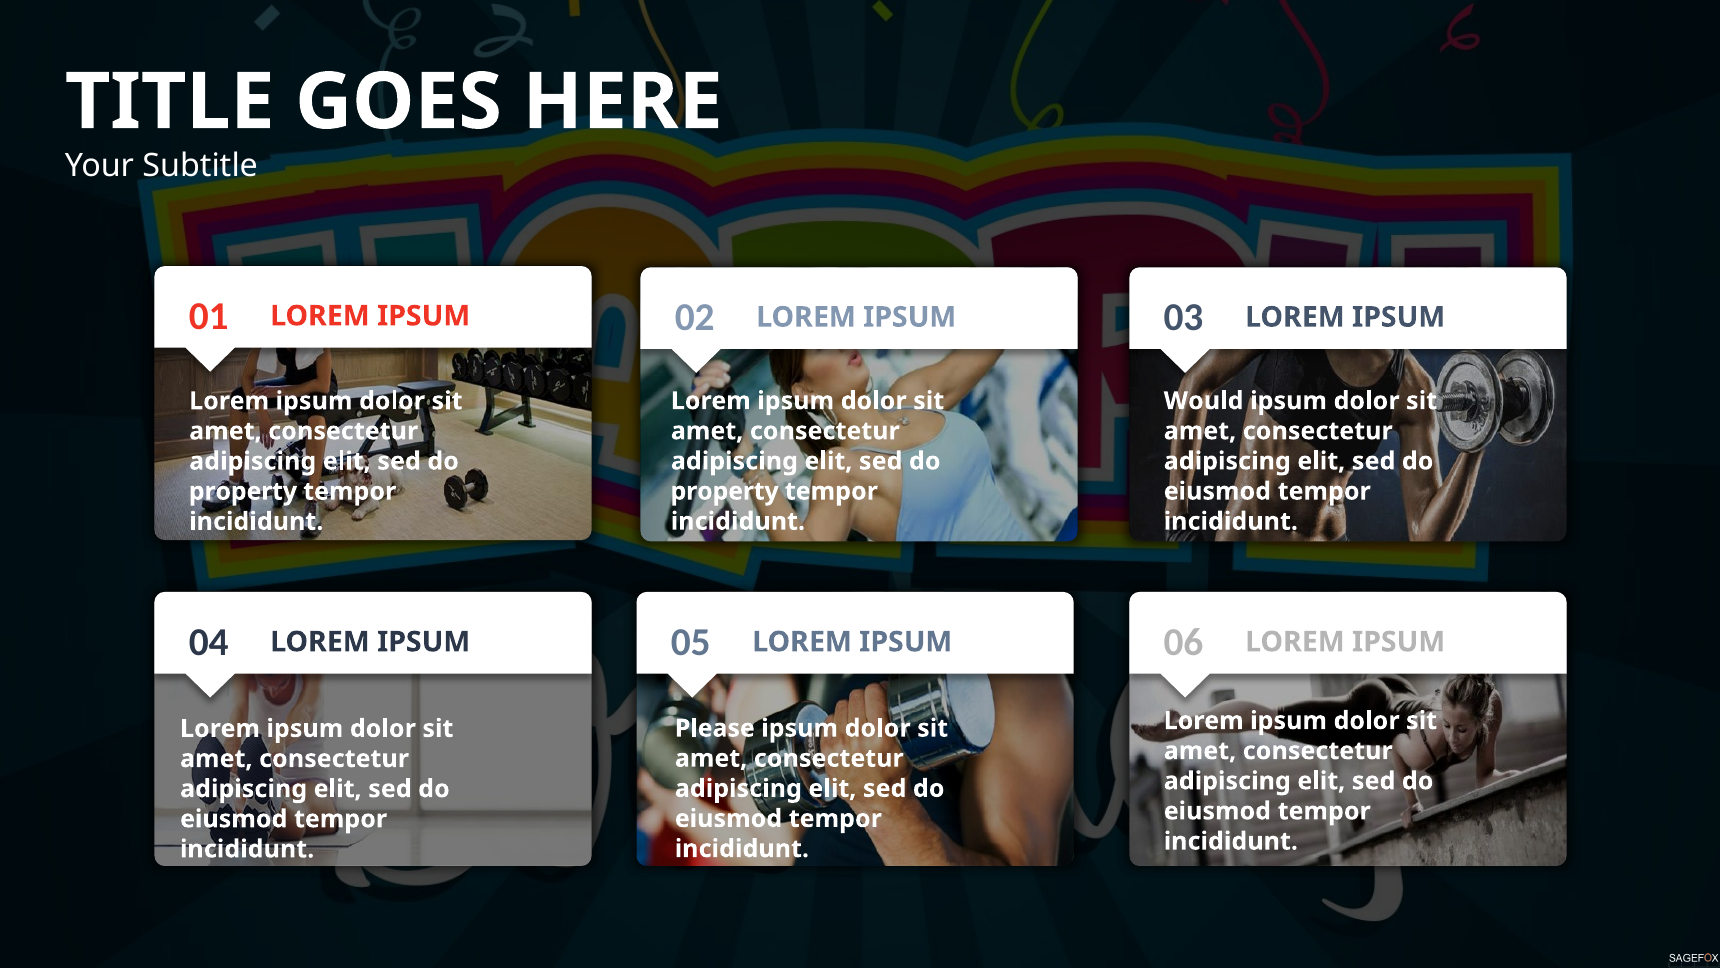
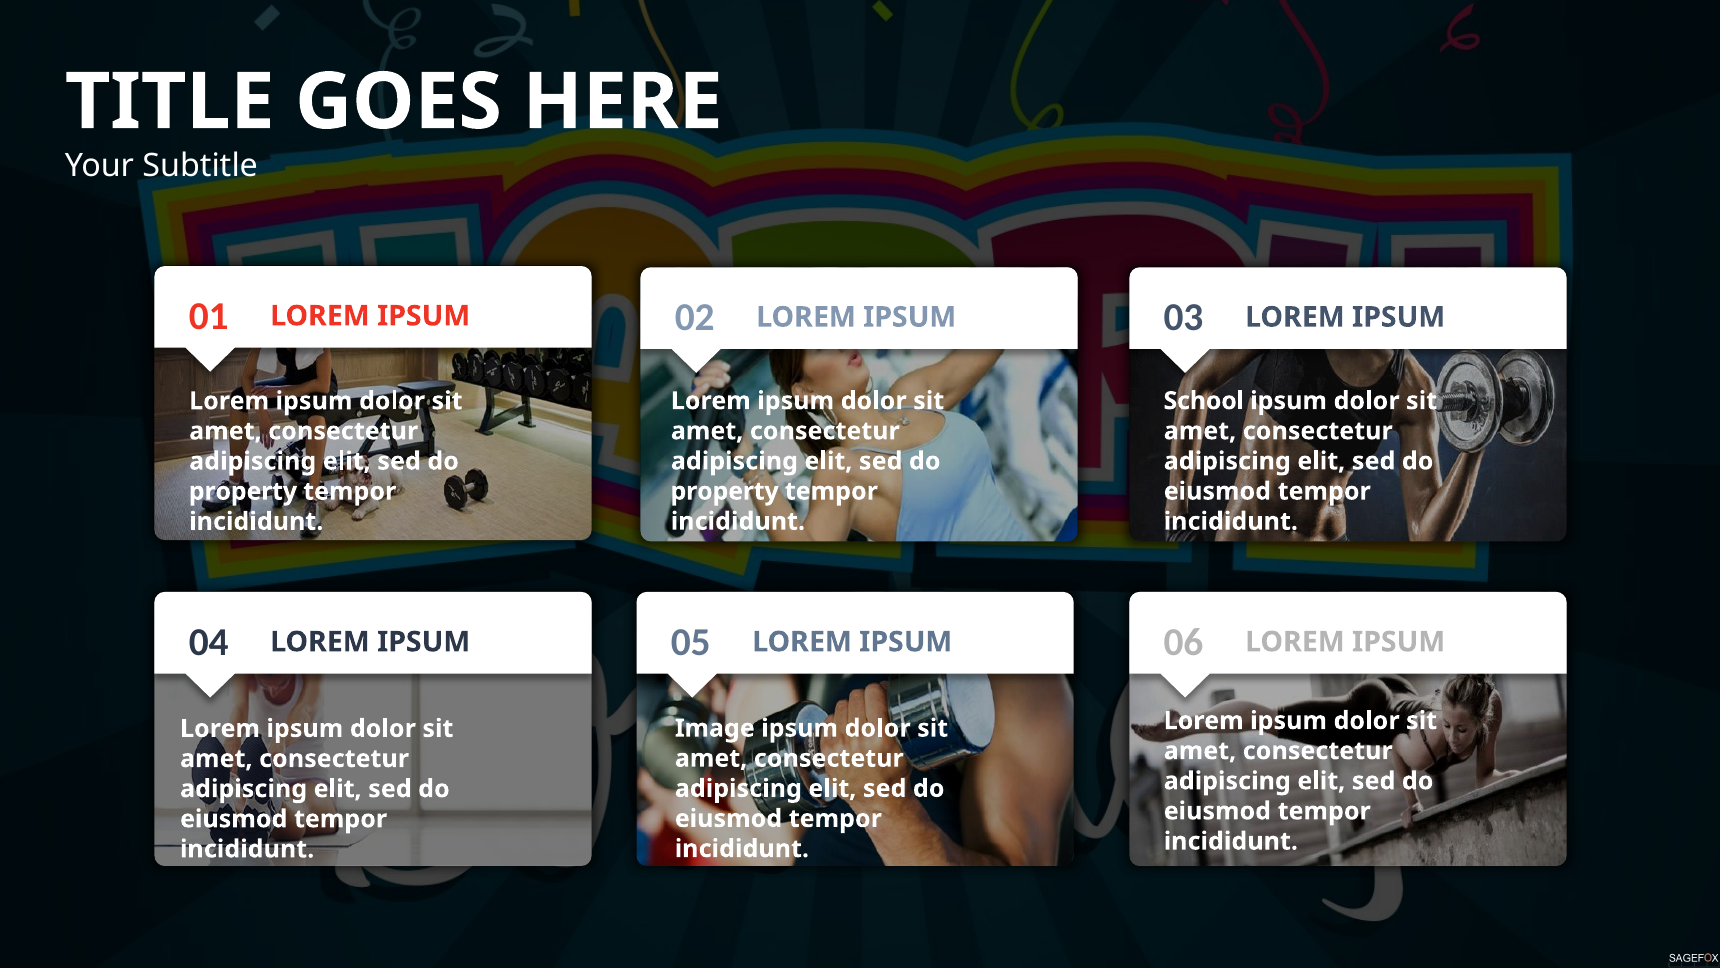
Would: Would -> School (1204, 401)
Please: Please -> Image (715, 728)
